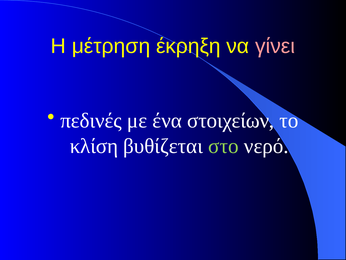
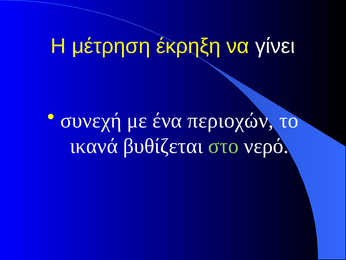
γίνει colour: pink -> white (275, 46)
πεδινές: πεδινές -> συνεχή (91, 120)
στοιχείων: στοιχείων -> περιοχών (231, 120)
κλίση: κλίση -> ικανά (94, 146)
